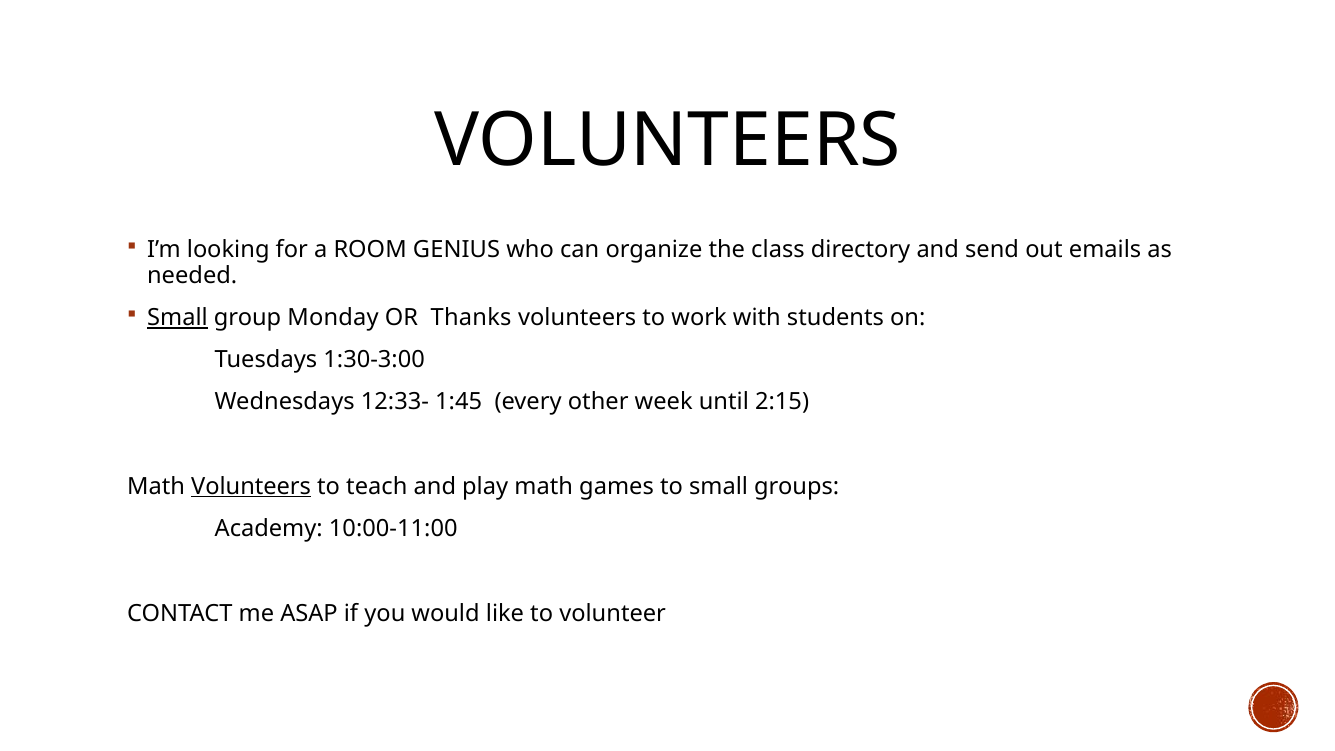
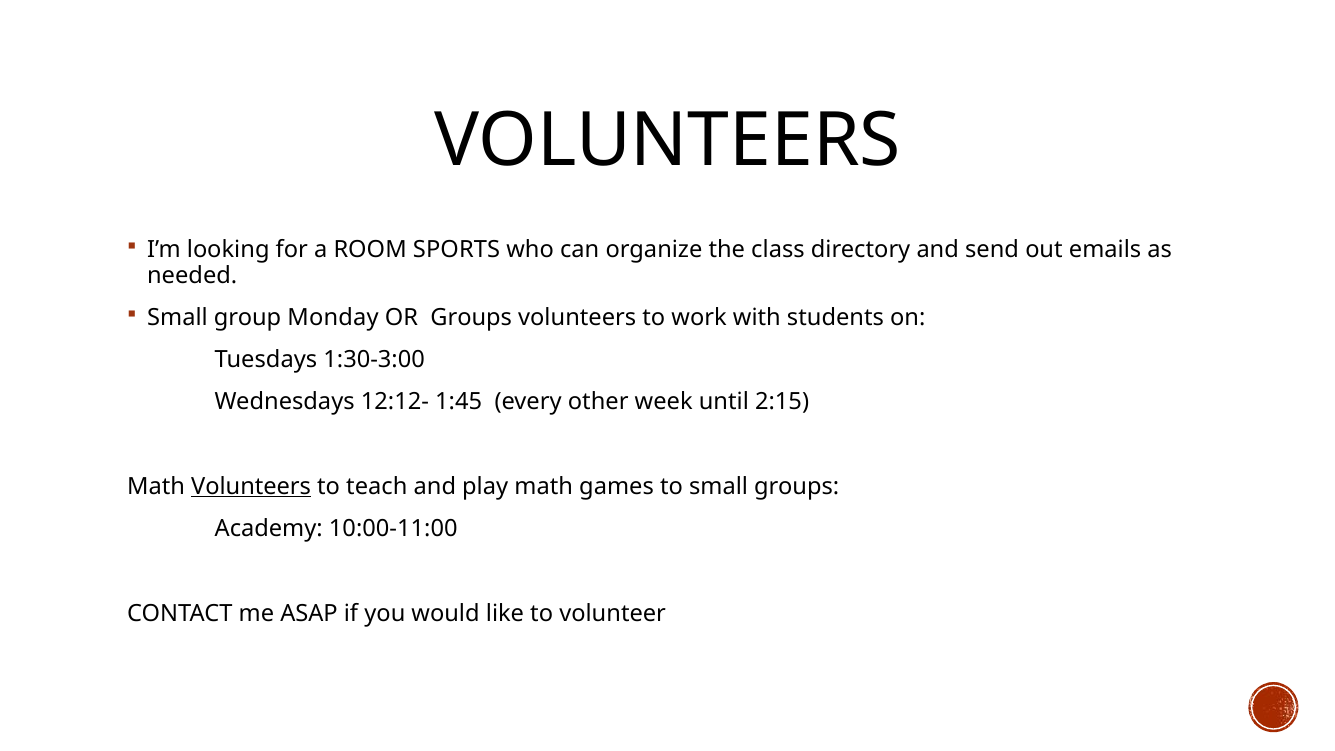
GENIUS: GENIUS -> SPORTS (457, 250)
Small underline: present -> none (177, 318)
OR Thanks: Thanks -> Groups (471, 318)
12:33-: 12:33- -> 12:12- (395, 402)
